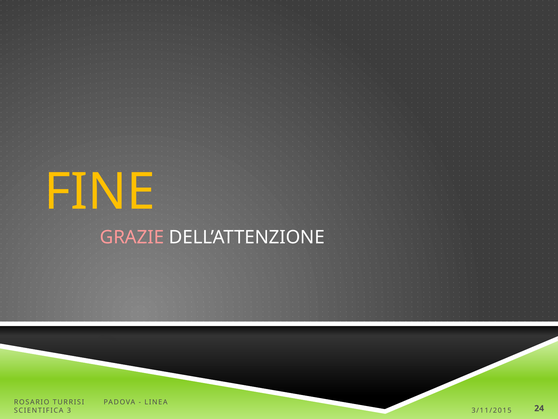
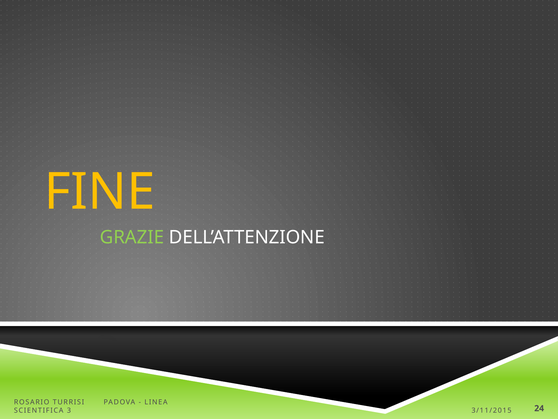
GRAZIE colour: pink -> light green (132, 237)
